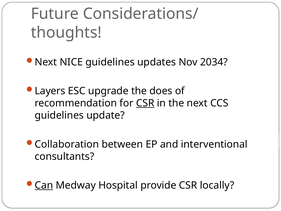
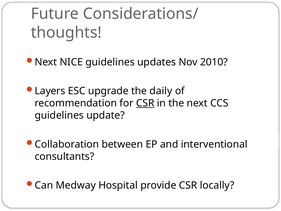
2034: 2034 -> 2010 (214, 62)
does: does -> daily (161, 91)
Can underline: present -> none (44, 185)
